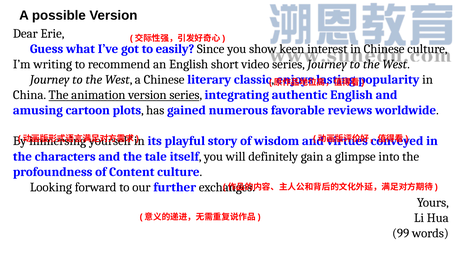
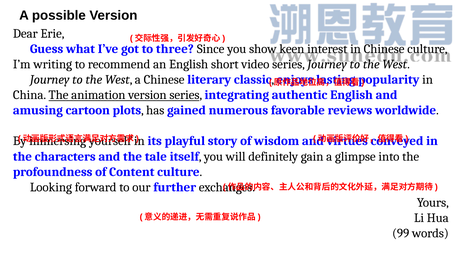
easily: easily -> three (175, 49)
